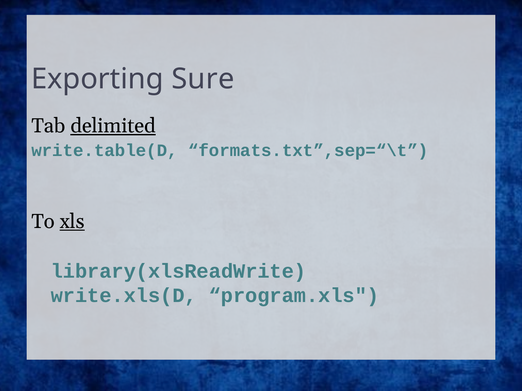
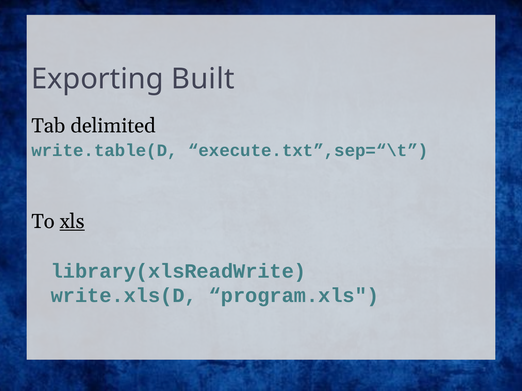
Sure: Sure -> Built (203, 79)
delimited underline: present -> none (113, 126)
formats.txt”,sep=“\t: formats.txt”,sep=“\t -> execute.txt”,sep=“\t (308, 151)
